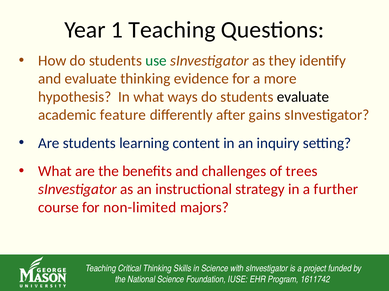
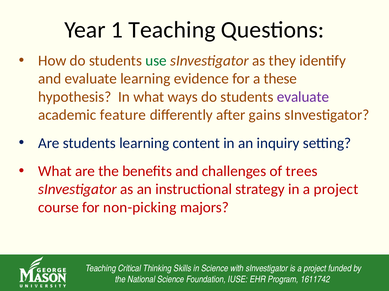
evaluate thinking: thinking -> learning (145, 79)
more: more -> these (280, 79)
evaluate colour: black -> purple (303, 97)
in a further: further -> project (336, 190)
non-limited: non-limited -> non-picking (140, 208)
